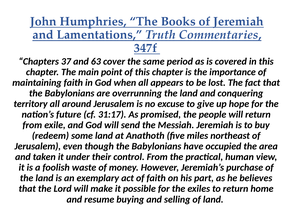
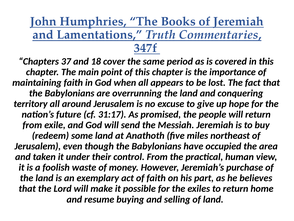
63: 63 -> 18 (96, 61)
